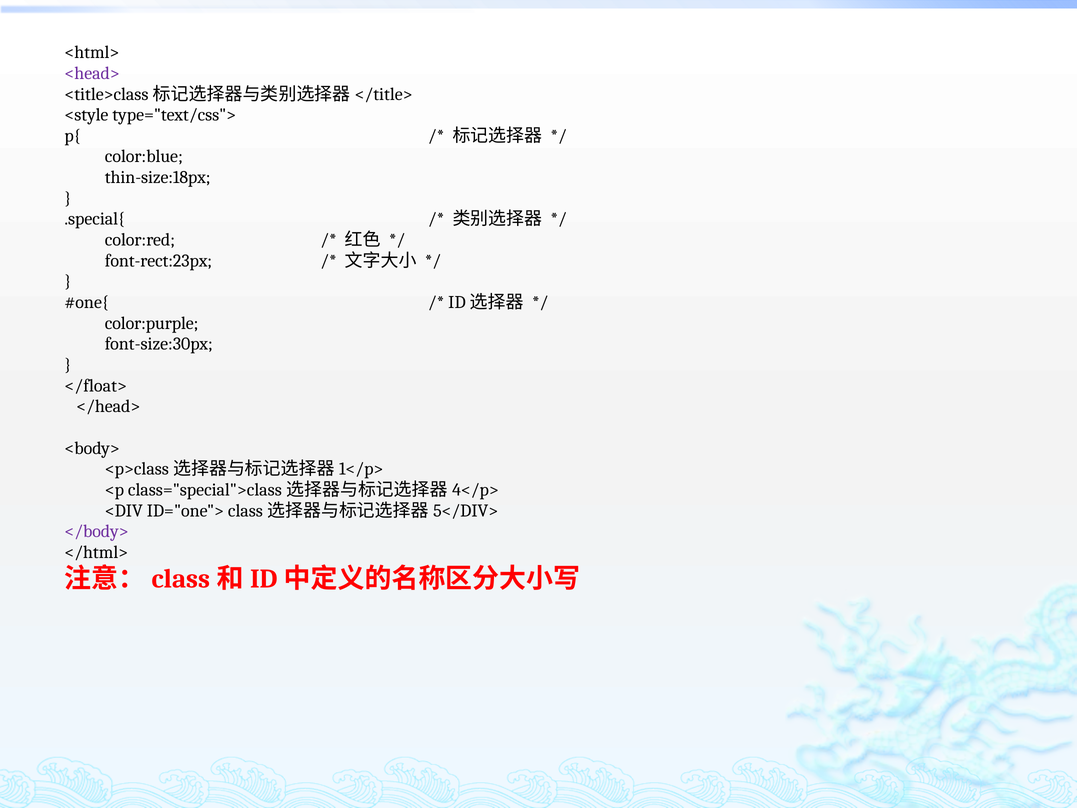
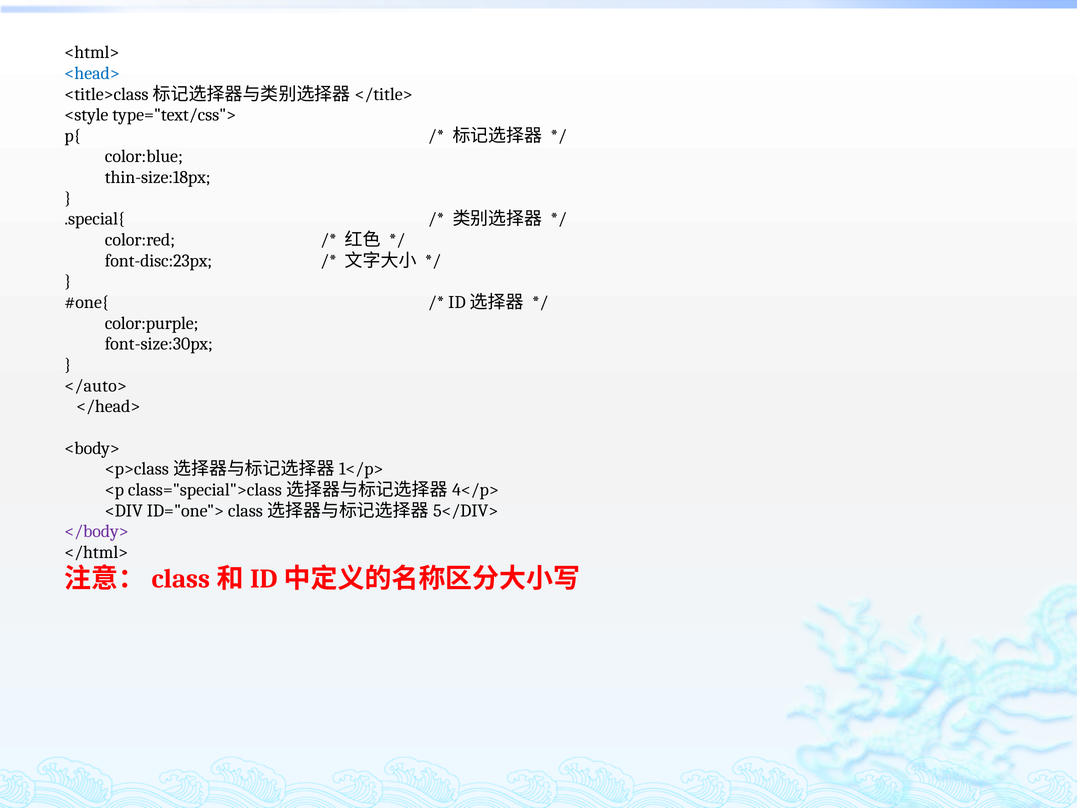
<head> colour: purple -> blue (92, 73)
font-rect:23px: font-rect:23px -> font-disc:23px (158, 261)
</float>: </float> -> </auto> (96, 386)
